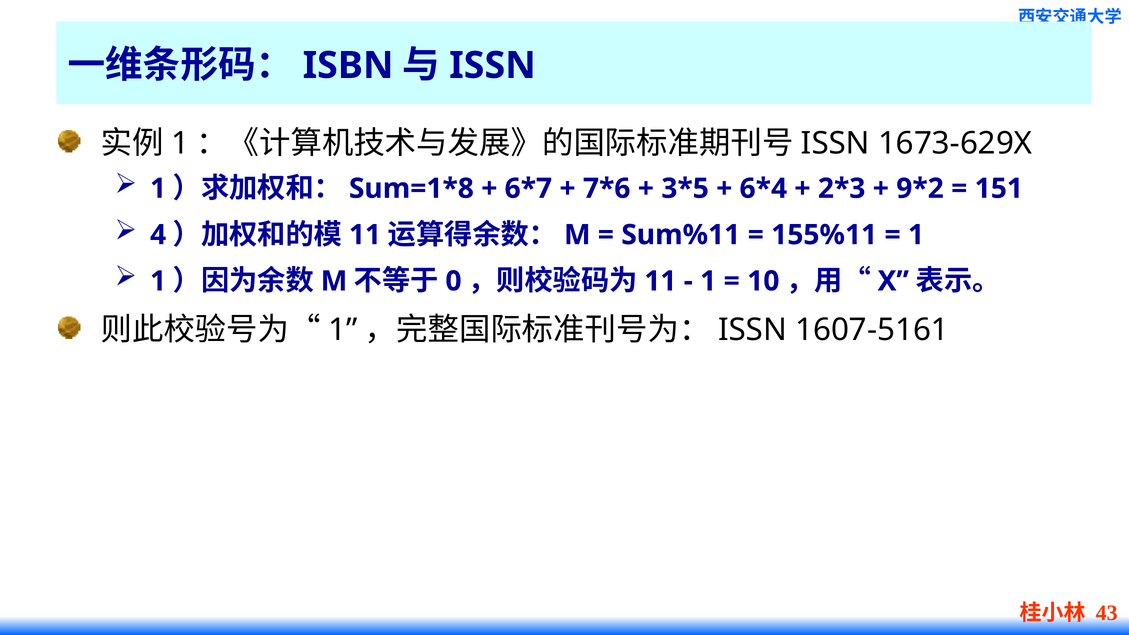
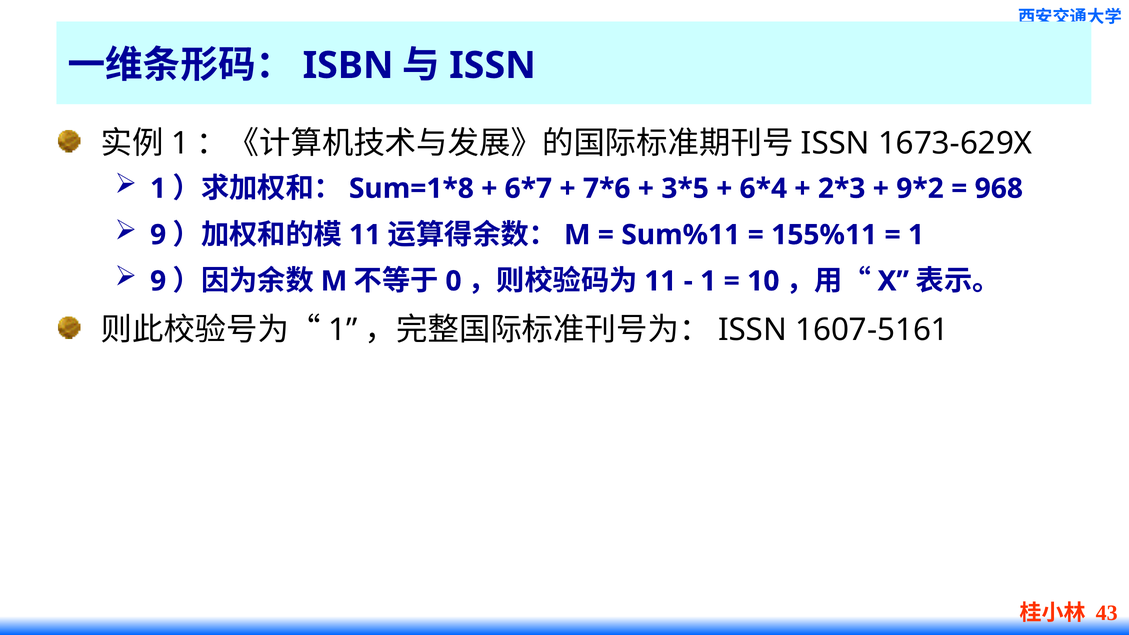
151: 151 -> 968 (999, 189)
4: 4 -> 9 (158, 235)
1: 1 -> 9 (158, 281)
